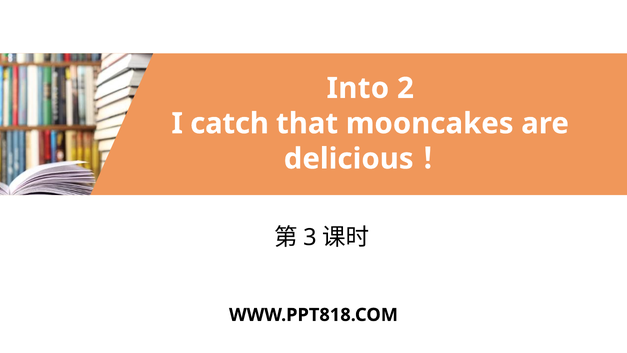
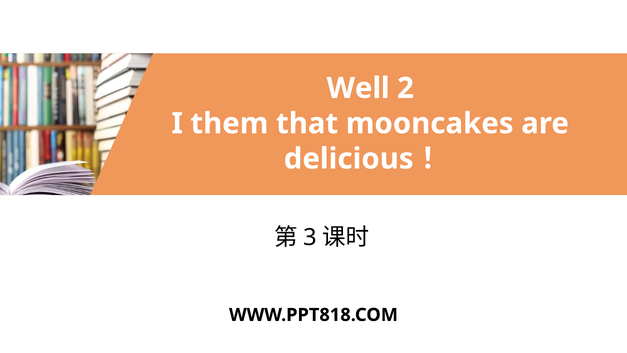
Into: Into -> Well (358, 88)
catch: catch -> them (229, 123)
